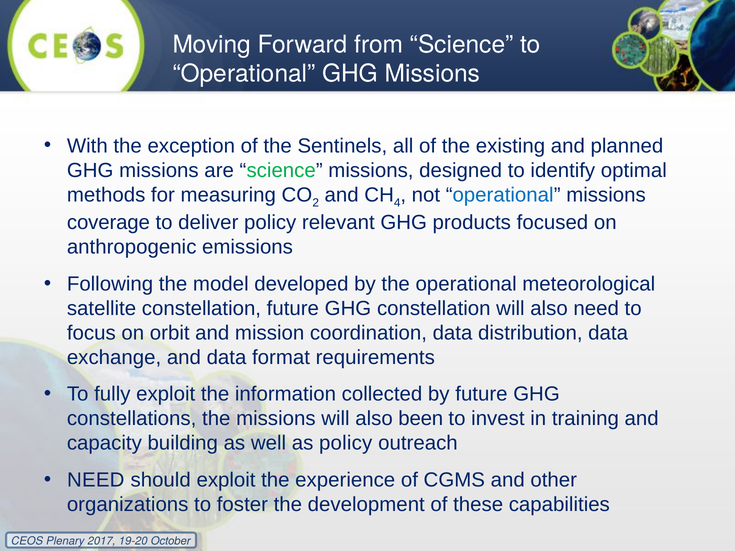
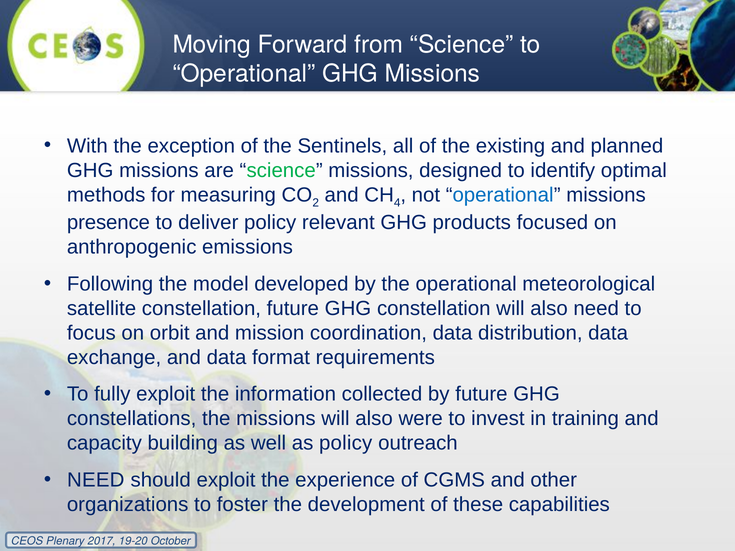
coverage: coverage -> presence (108, 223)
been: been -> were (421, 419)
